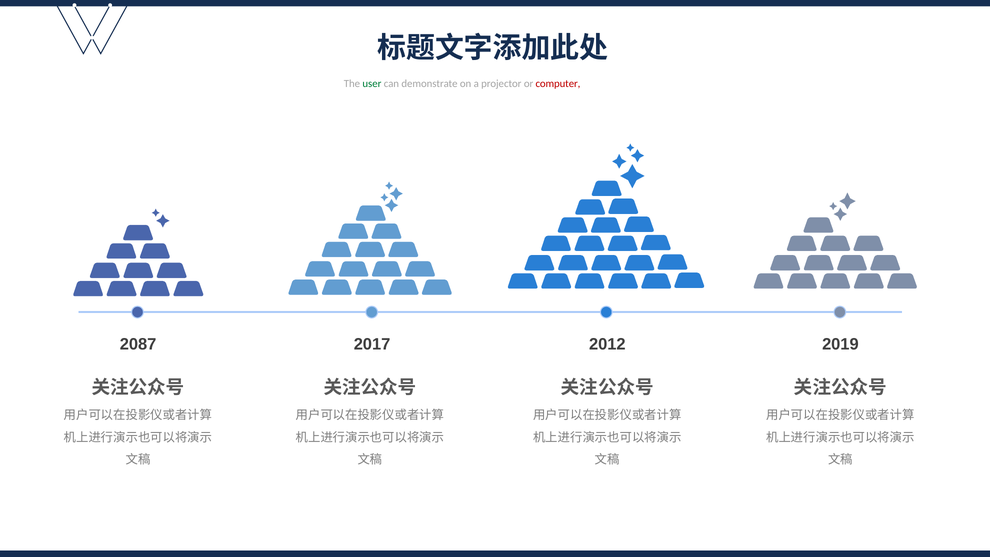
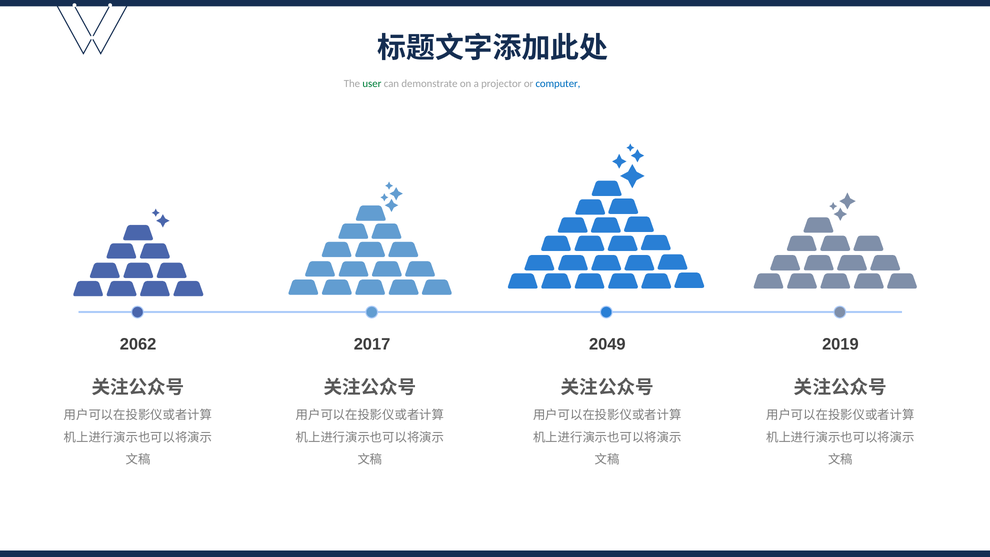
computer colour: red -> blue (558, 84)
2087: 2087 -> 2062 (138, 344)
2012: 2012 -> 2049 (607, 344)
